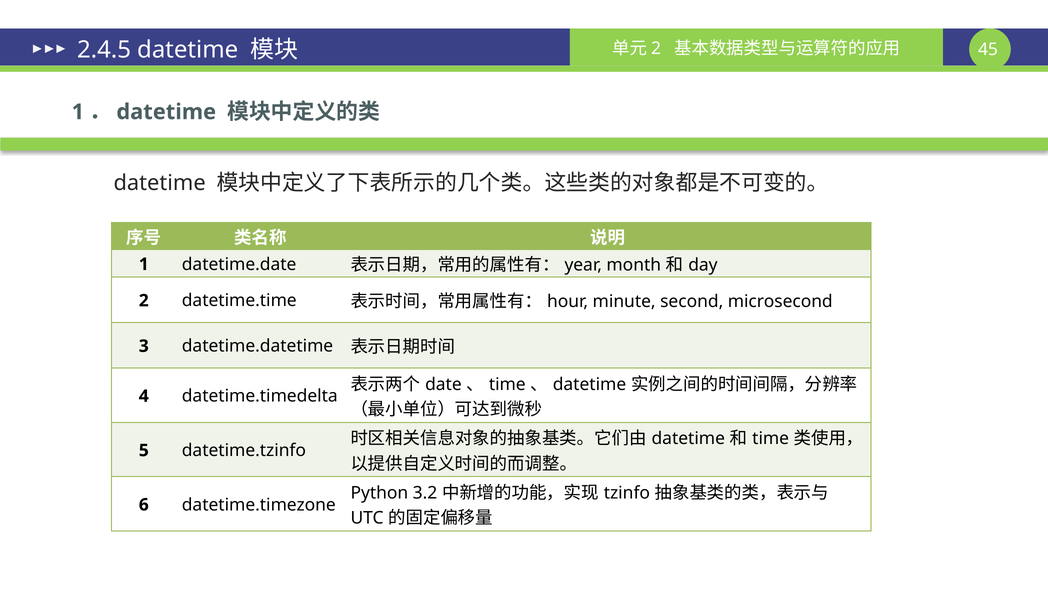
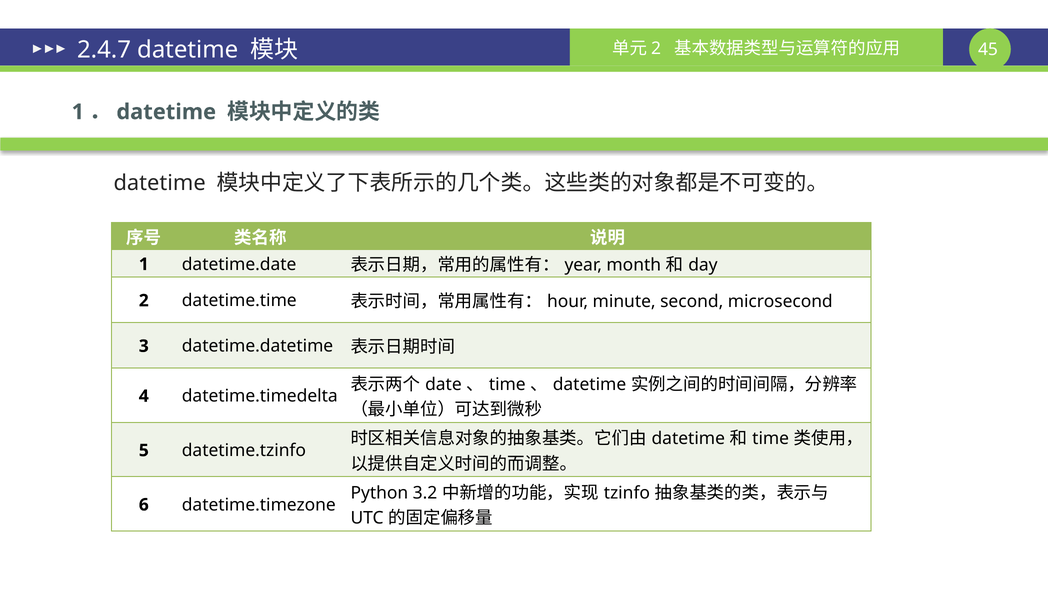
2.4.5: 2.4.5 -> 2.4.7 (104, 50)
